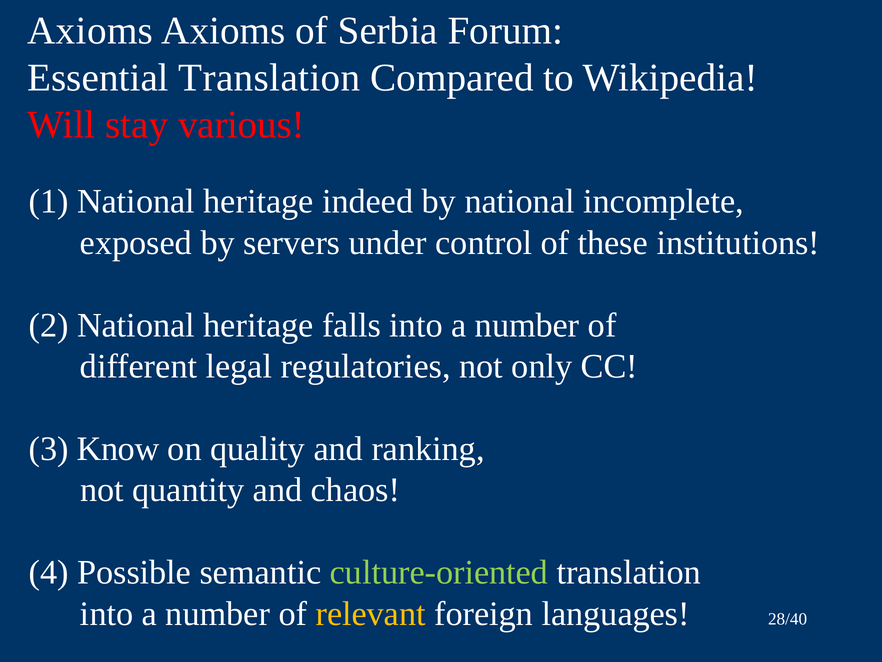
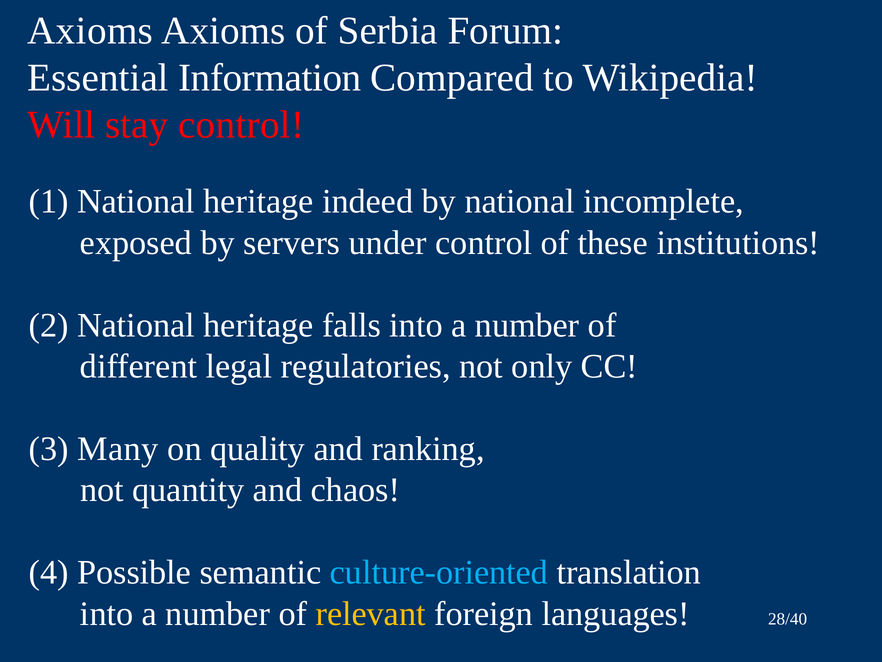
Essential Translation: Translation -> Information (270, 78)
stay various: various -> control (241, 125)
Know: Know -> Many (118, 448)
culture-oriented colour: light green -> light blue (439, 572)
